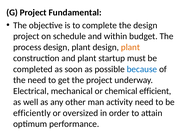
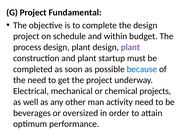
plant colour: orange -> purple (130, 47)
efficient: efficient -> projects (155, 91)
efficiently: efficiently -> beverages (32, 113)
